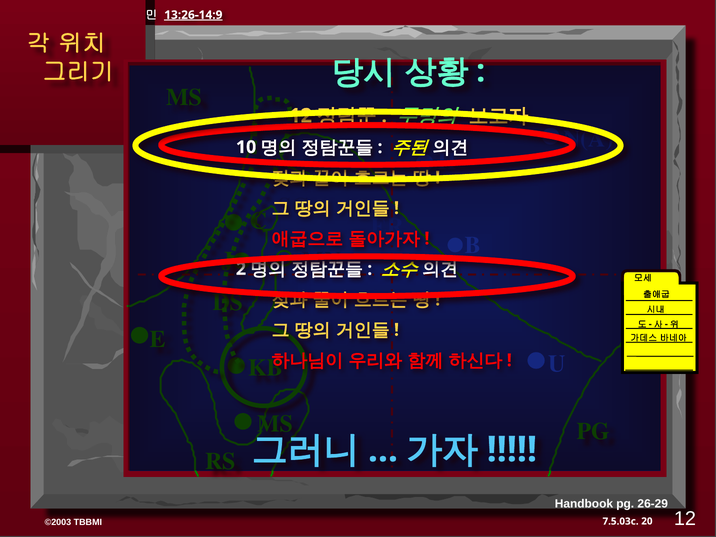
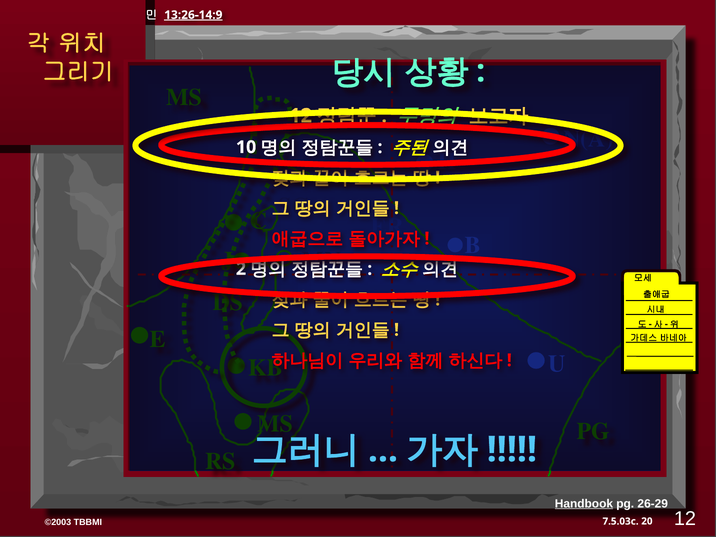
Handbook underline: none -> present (584, 504)
